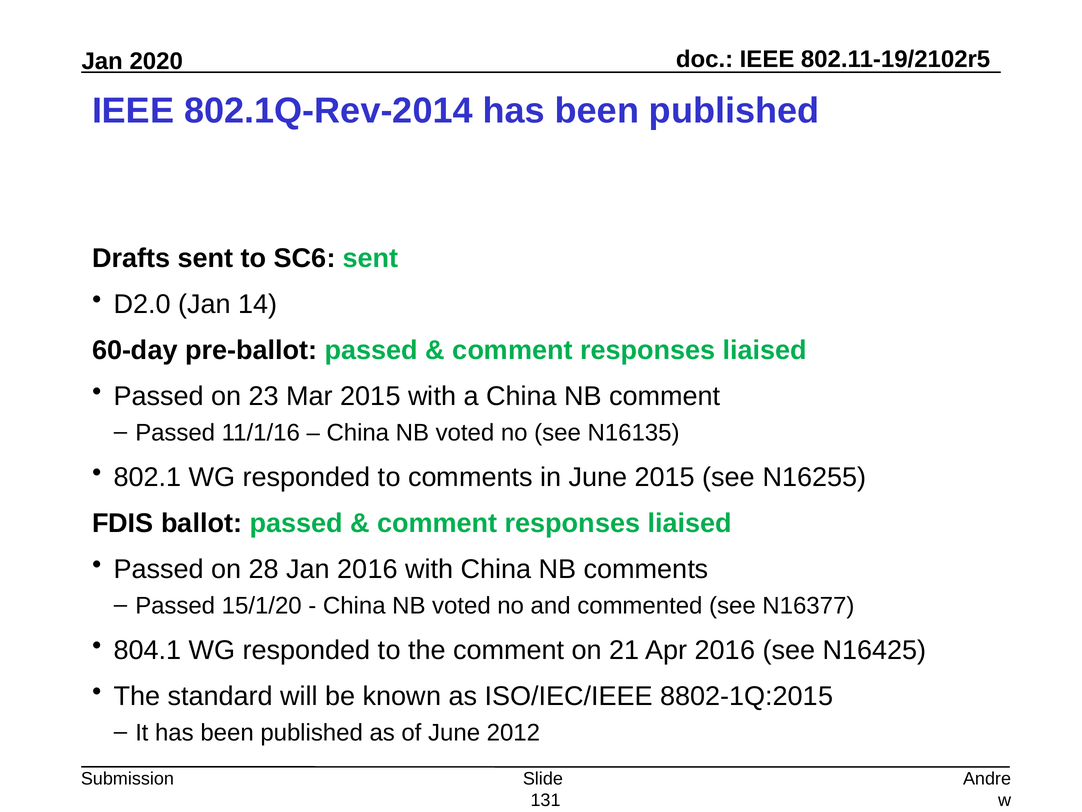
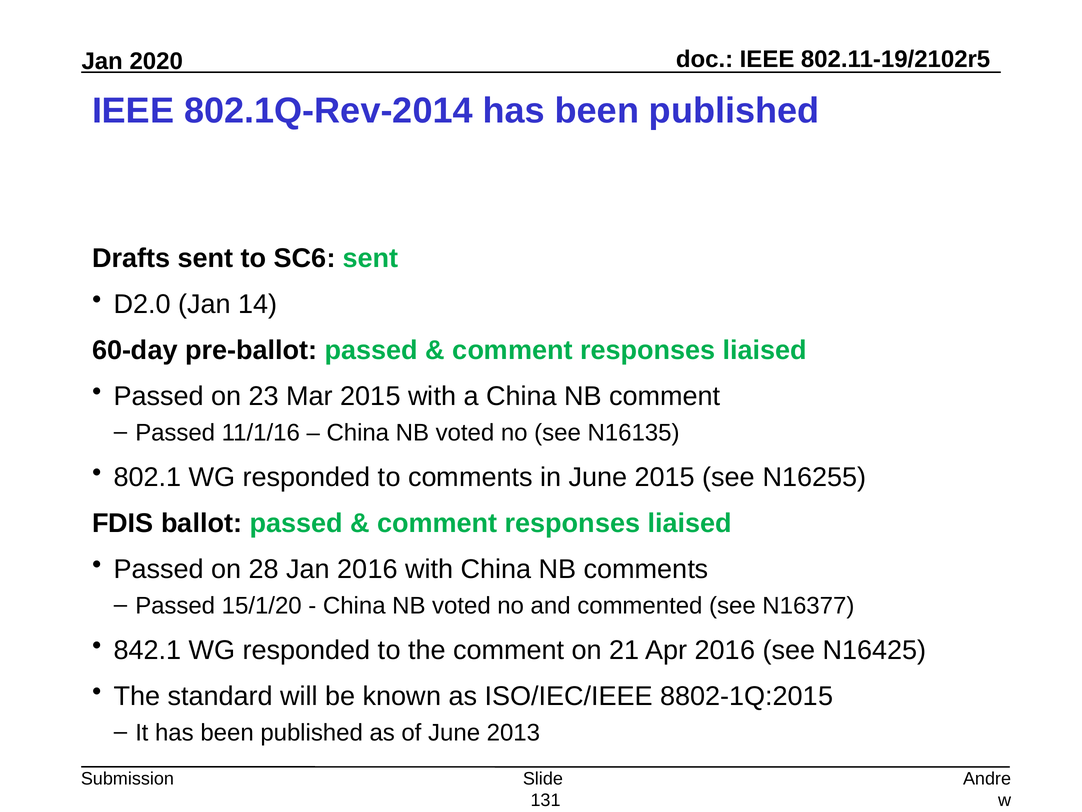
804.1: 804.1 -> 842.1 (147, 650)
2012: 2012 -> 2013 (513, 732)
